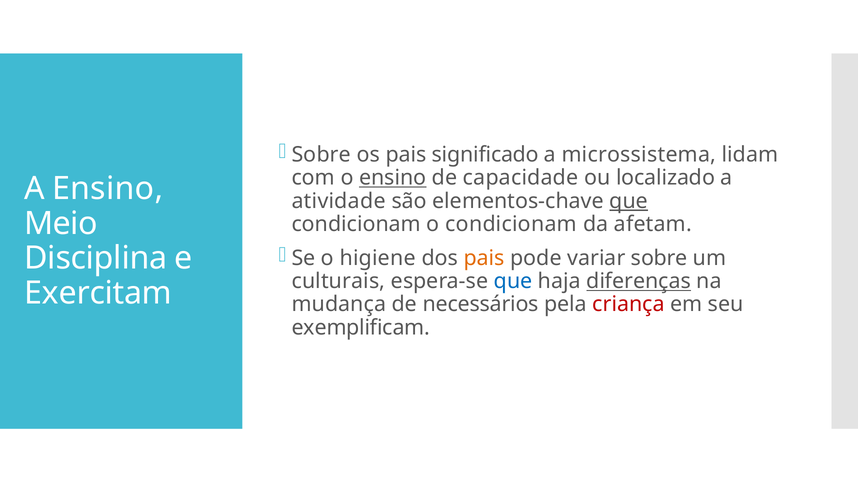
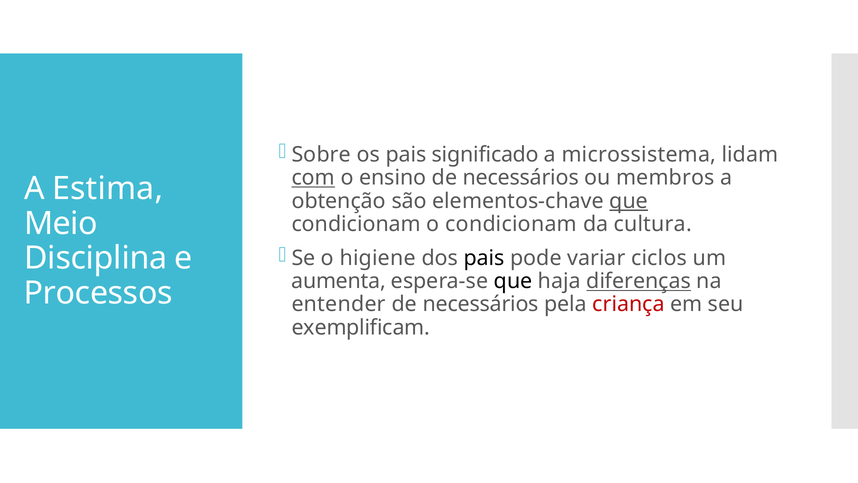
com underline: none -> present (313, 178)
ensino underline: present -> none (393, 178)
capacidade: capacidade -> necessários (521, 178)
localizado: localizado -> membros (665, 178)
A Ensino: Ensino -> Estima (108, 189)
atividade: atividade -> obtenção (339, 201)
afetam: afetam -> cultura (653, 224)
pais colour: orange -> black (484, 258)
variar sobre: sobre -> ciclos (659, 258)
culturais: culturais -> aumenta (339, 281)
que colour: blue -> black (513, 281)
Exercitam: Exercitam -> Processos (98, 293)
mudança: mudança -> entender (339, 304)
